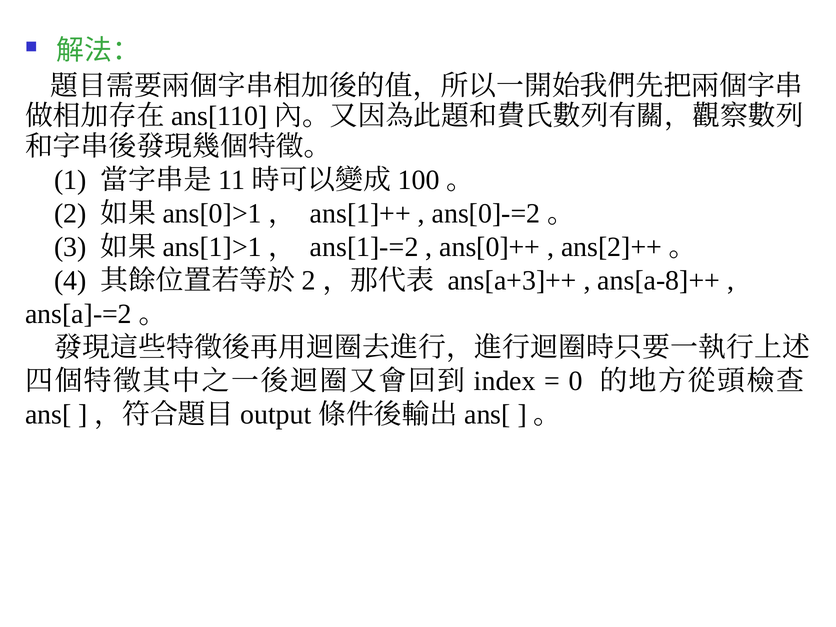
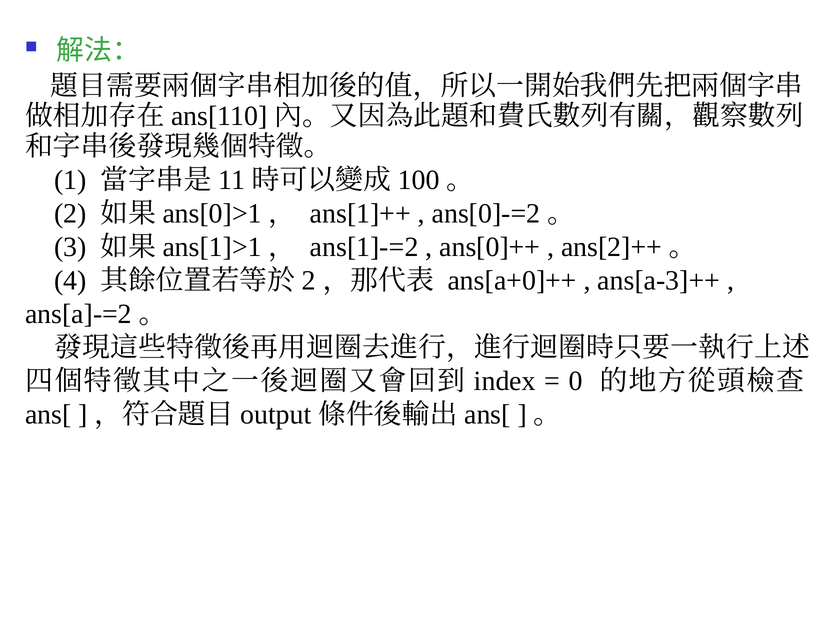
ans[a+3]++: ans[a+3]++ -> ans[a+0]++ (512, 281)
ans[a-8]++: ans[a-8]++ -> ans[a-3]++ (659, 281)
